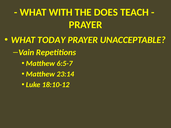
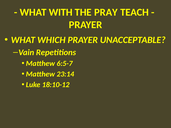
DOES: DOES -> PRAY (106, 12)
TODAY: TODAY -> WHICH (51, 40)
